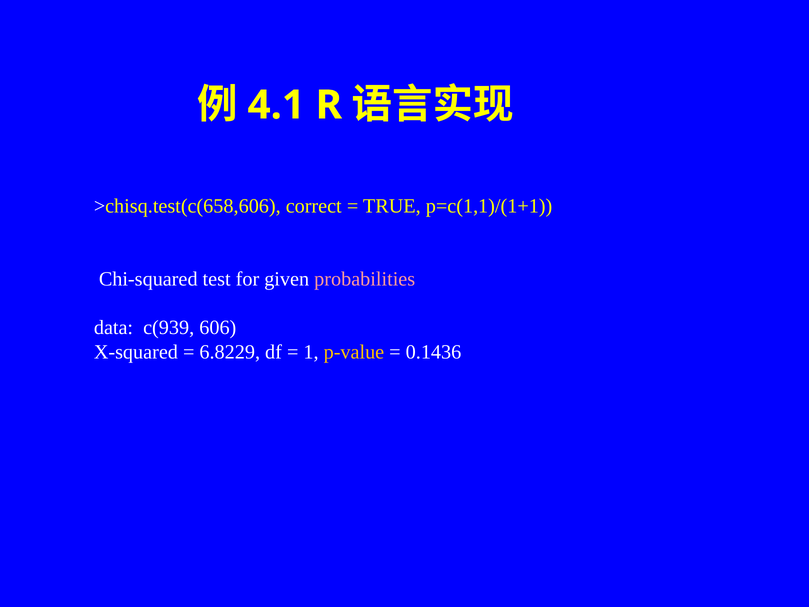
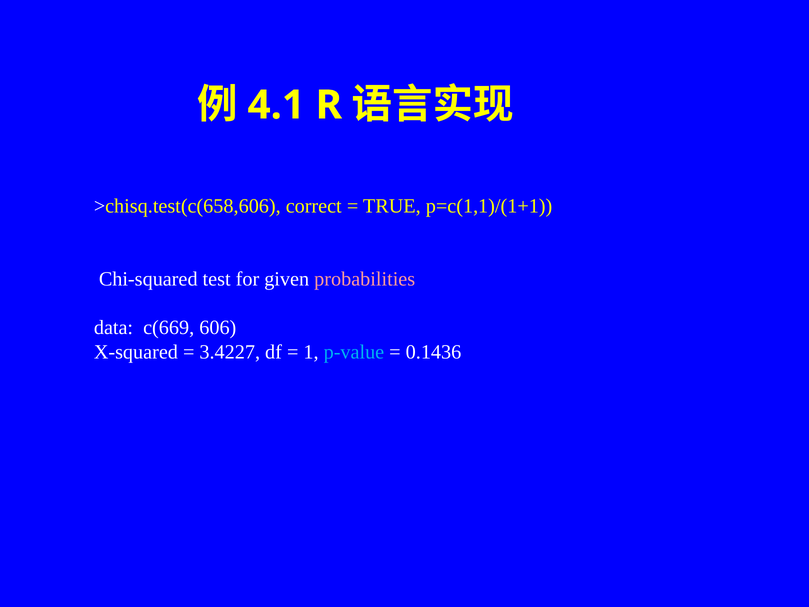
c(939: c(939 -> c(669 (169, 328)
6.8229: 6.8229 -> 3.4227 (230, 352)
p-value colour: yellow -> light blue (354, 352)
